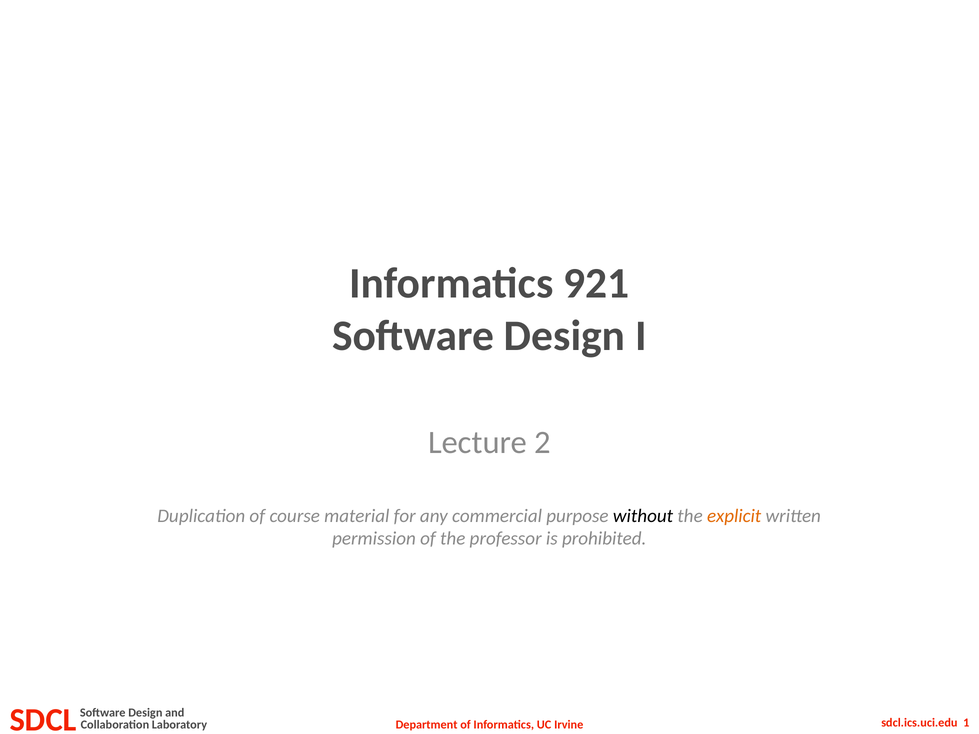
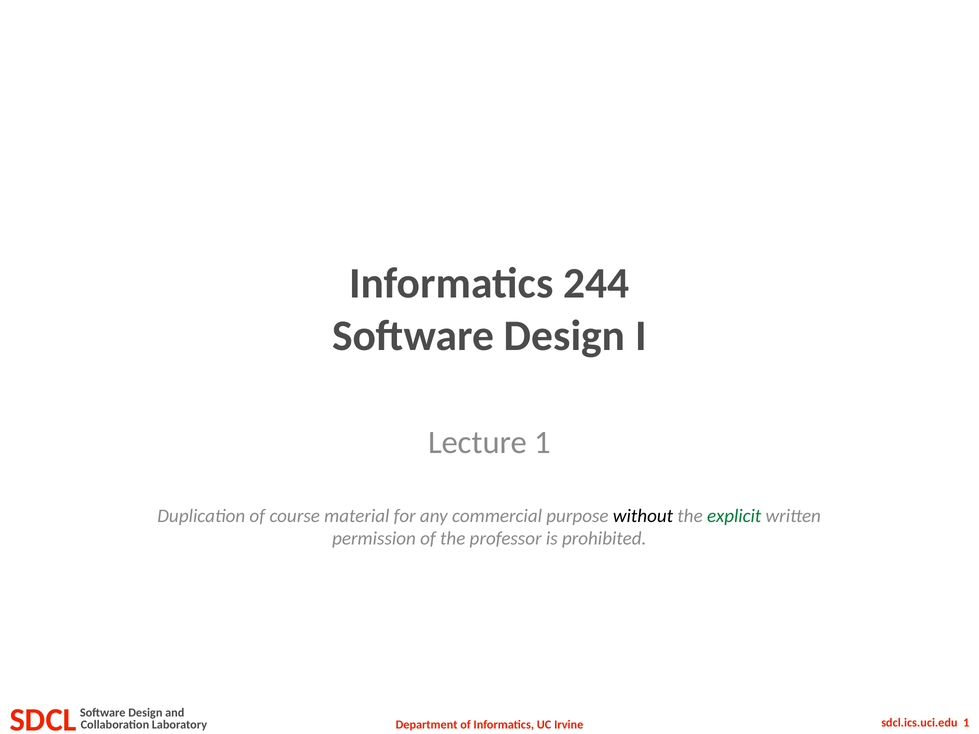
921: 921 -> 244 (596, 284)
Lecture 2: 2 -> 1 (543, 443)
explicit colour: orange -> green (734, 516)
